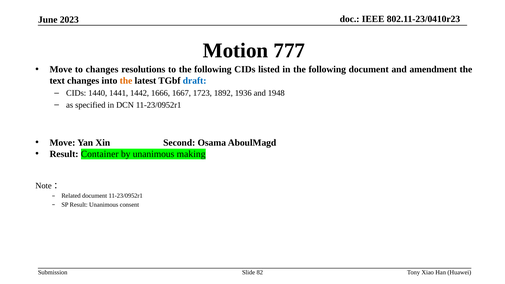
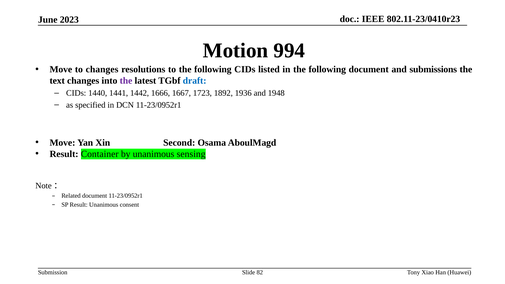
777: 777 -> 994 (289, 51)
amendment: amendment -> submissions (433, 69)
the colour: orange -> purple (126, 81)
making: making -> sensing (191, 154)
